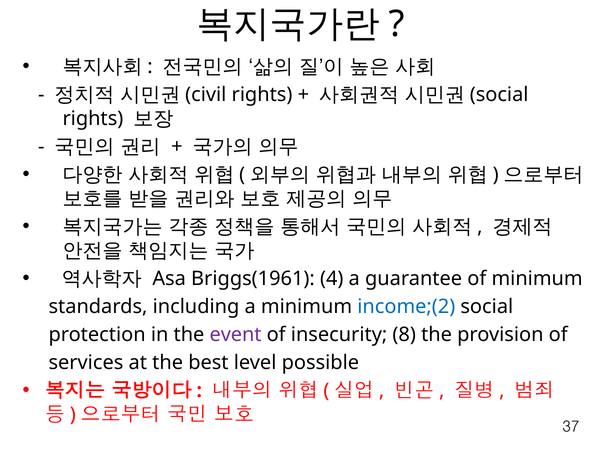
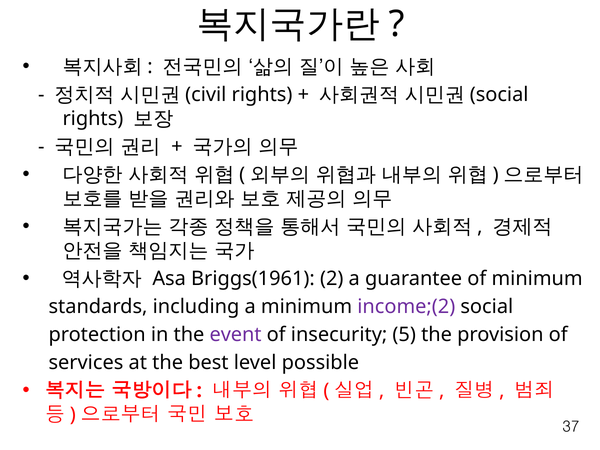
4: 4 -> 2 (332, 279)
income;(2 colour: blue -> purple (406, 307)
8: 8 -> 5 (404, 335)
